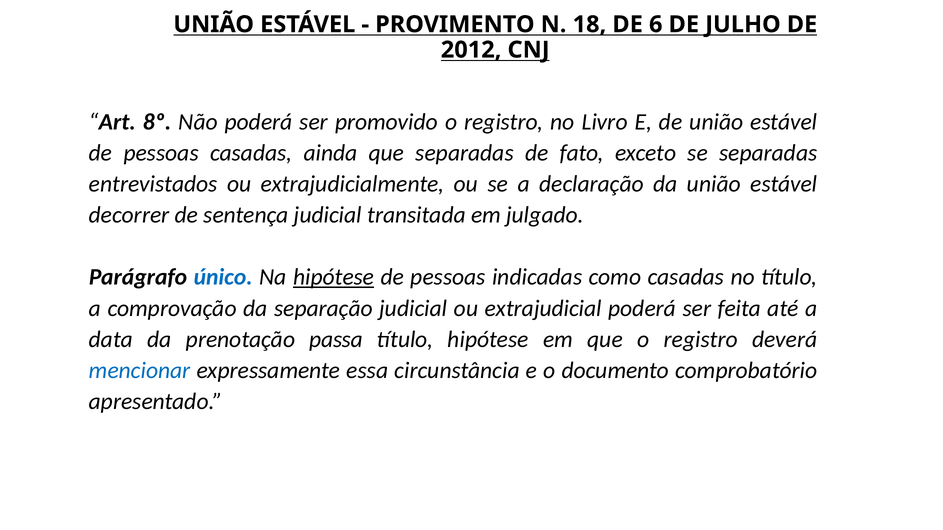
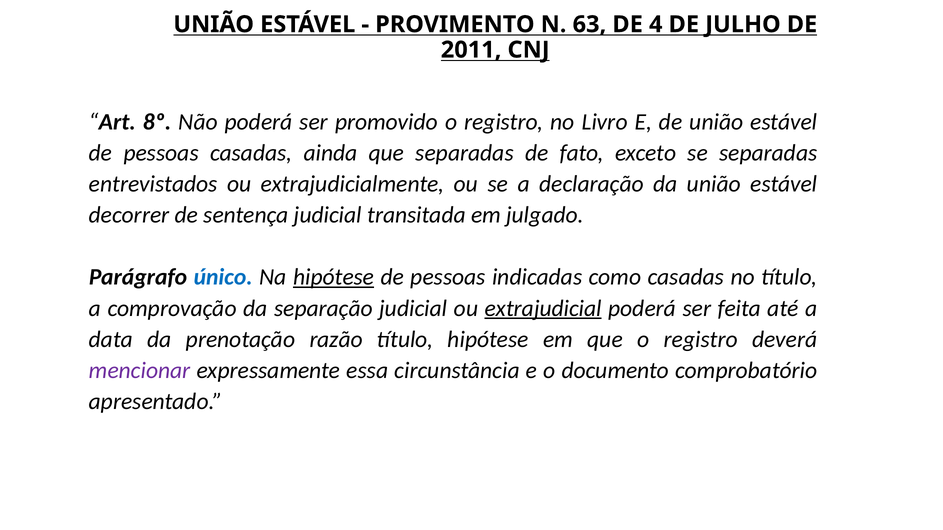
18: 18 -> 63 (589, 24)
6: 6 -> 4 (656, 24)
2012: 2012 -> 2011 (471, 50)
extrajudicial underline: none -> present (543, 309)
passa: passa -> razão (336, 340)
mencionar colour: blue -> purple (140, 371)
